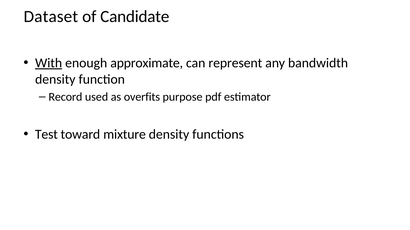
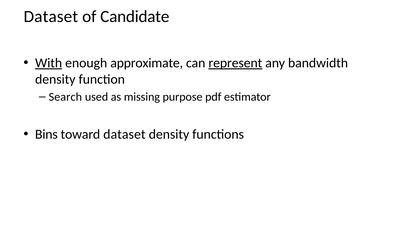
represent underline: none -> present (235, 63)
Record: Record -> Search (65, 97)
overfits: overfits -> missing (142, 97)
Test: Test -> Bins (46, 135)
toward mixture: mixture -> dataset (124, 135)
